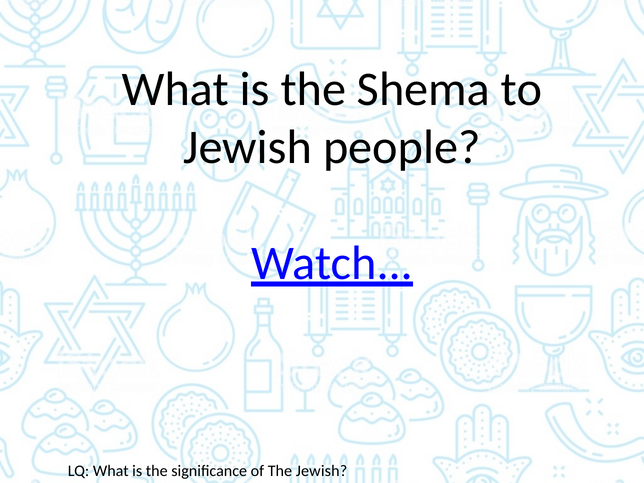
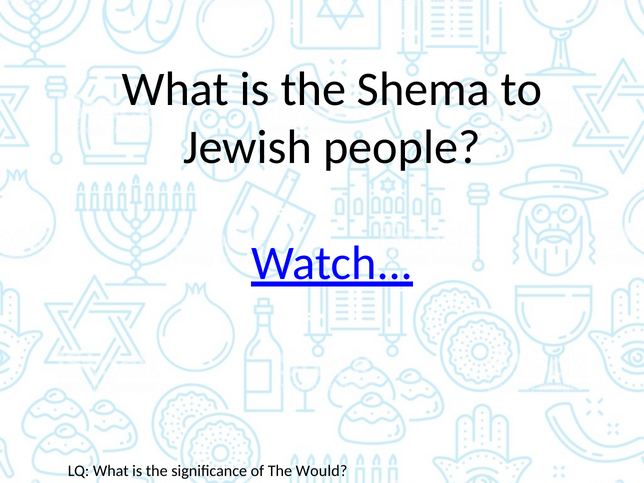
The Jewish: Jewish -> Would (322, 471)
